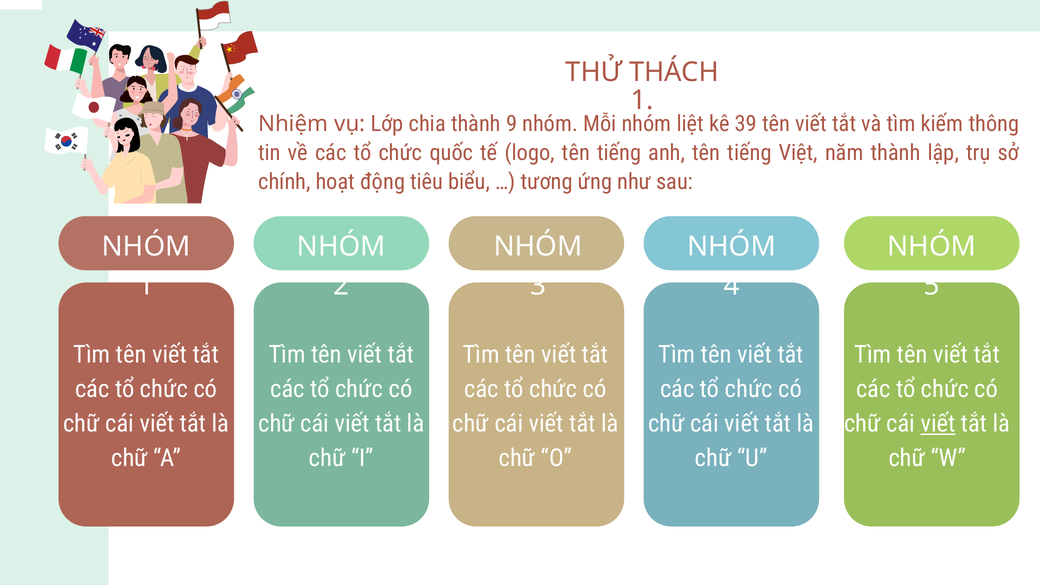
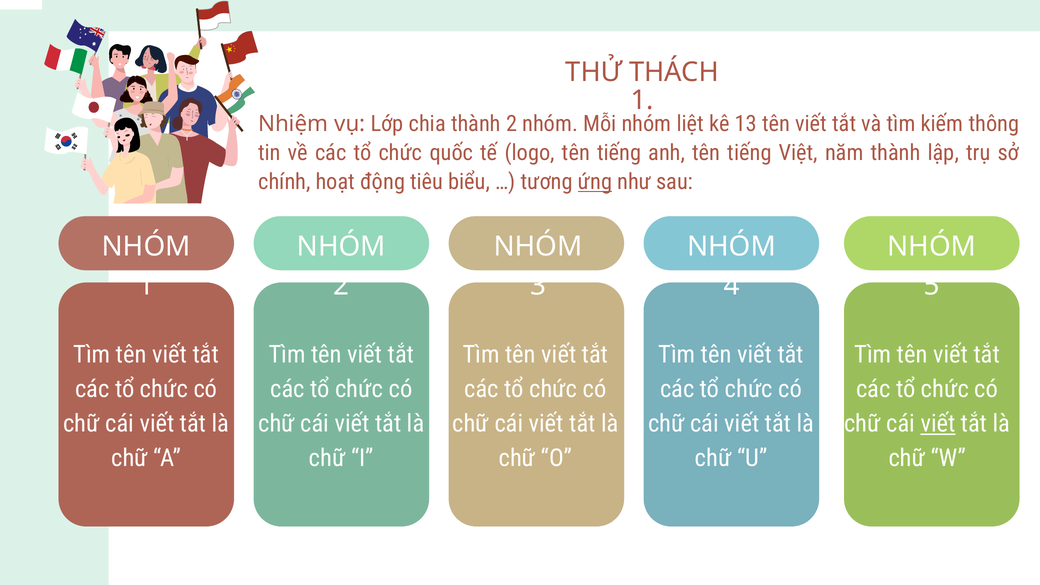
thành 9: 9 -> 2 (512, 124)
39: 39 -> 13 (746, 124)
ứng underline: none -> present (595, 182)
